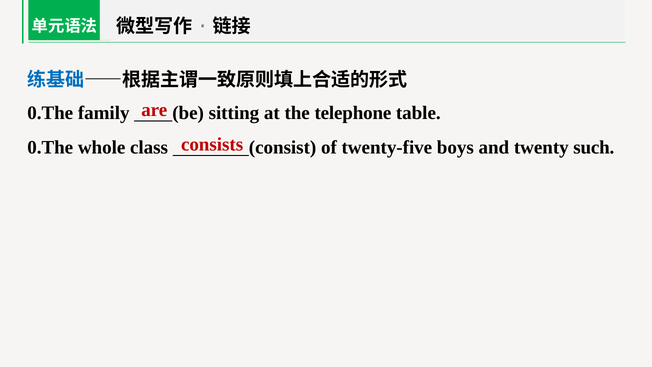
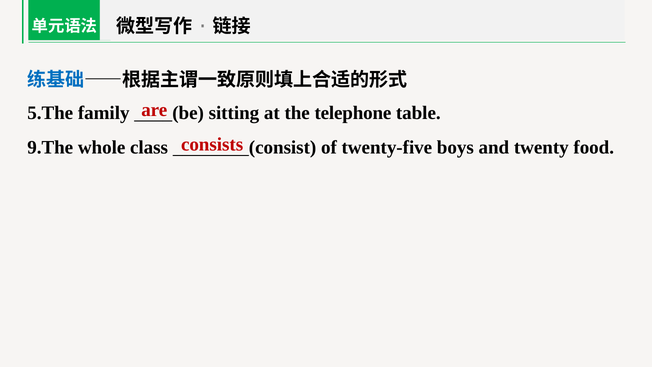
0.The: 0.The -> 5.The (50, 113)
0.The: 0.The -> 9.The (50, 147)
such: such -> food (594, 147)
